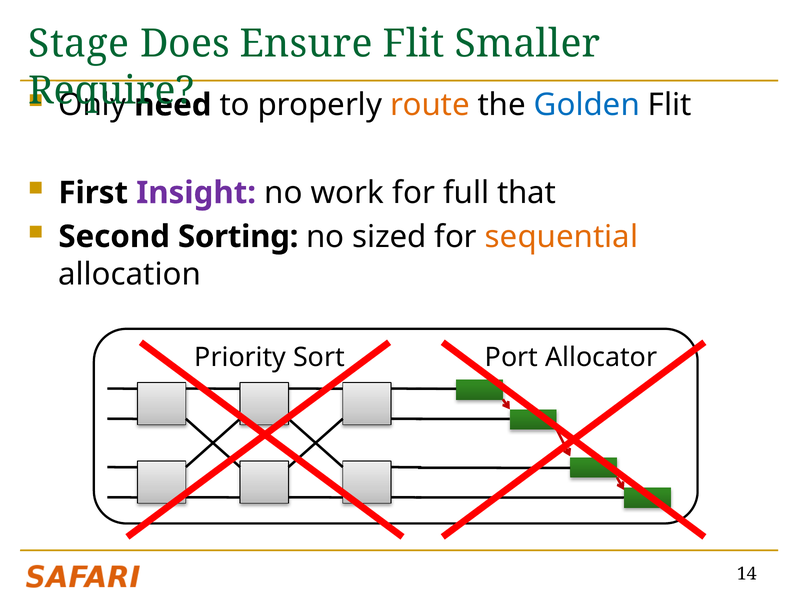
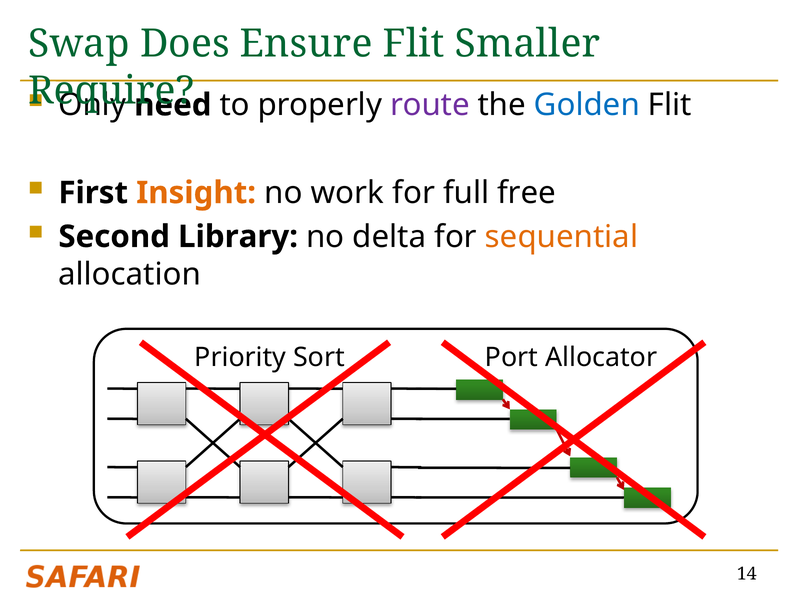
Stage: Stage -> Swap (79, 44)
route colour: orange -> purple (430, 105)
Insight colour: purple -> orange (196, 193)
that: that -> free (527, 193)
Sorting: Sorting -> Library (238, 237)
sized: sized -> delta (389, 237)
